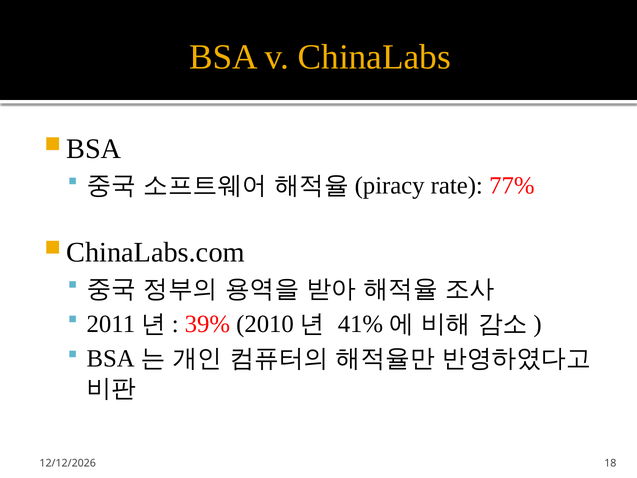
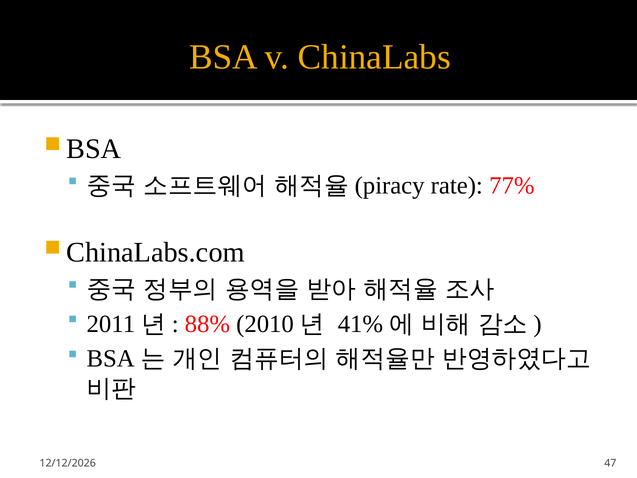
39%: 39% -> 88% (207, 324)
18: 18 -> 47 (610, 463)
